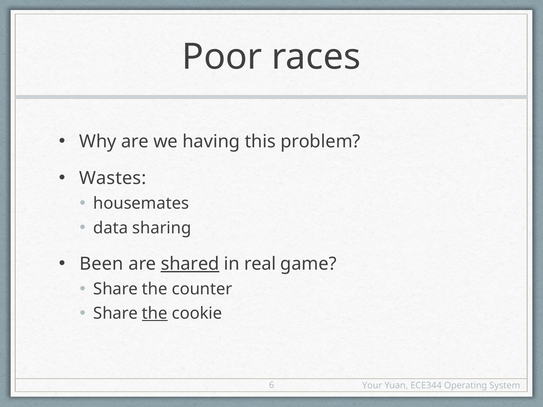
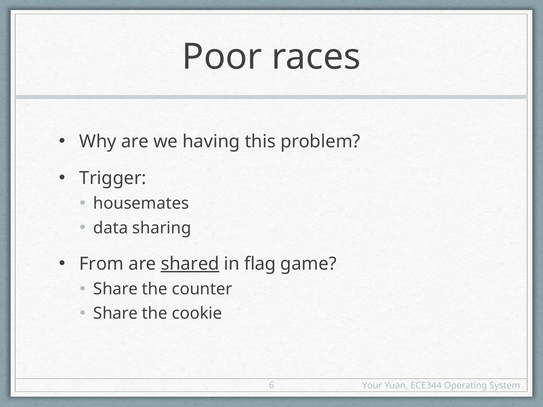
Wastes: Wastes -> Trigger (113, 178)
Been: Been -> From (102, 264)
real: real -> flag (260, 264)
the underline: present -> none (155, 314)
